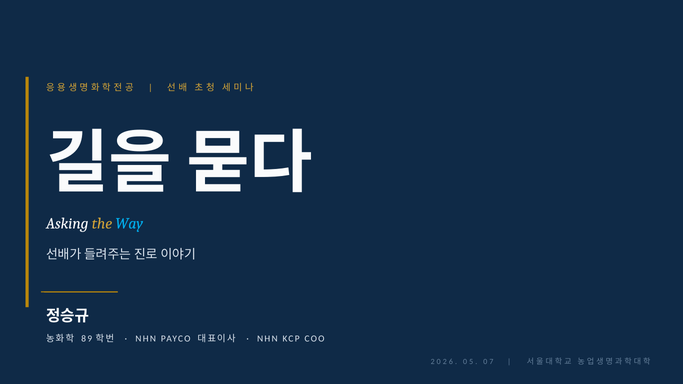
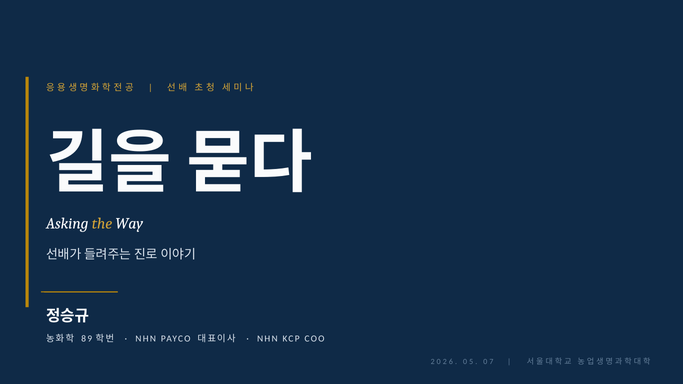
Way colour: light blue -> white (129, 224)
